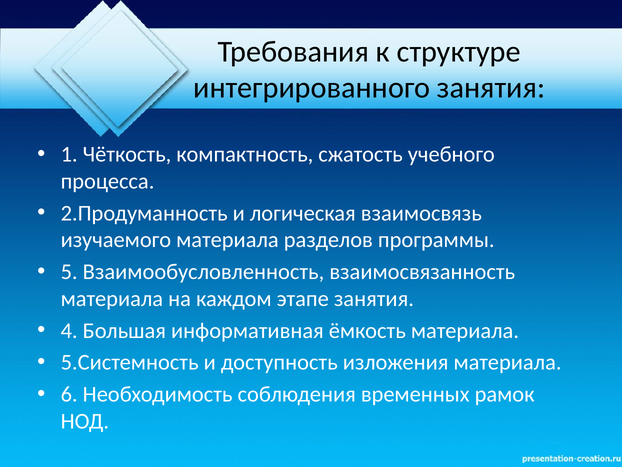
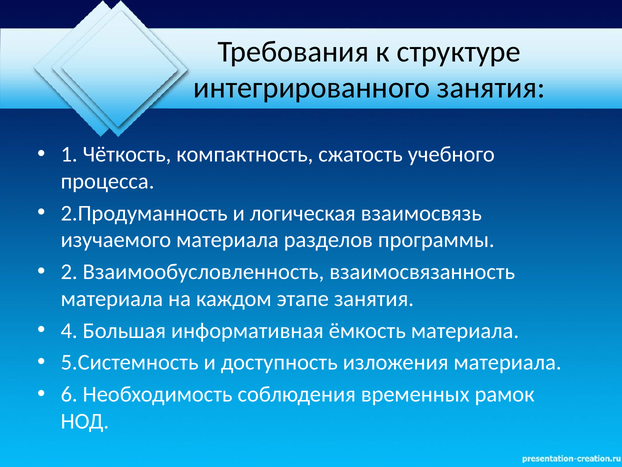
5: 5 -> 2 (69, 272)
